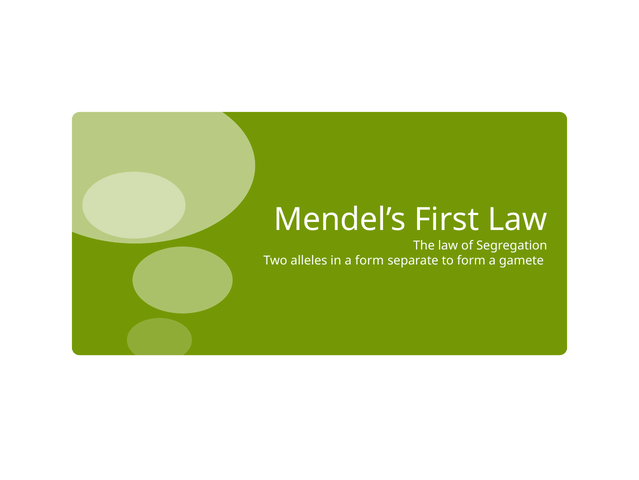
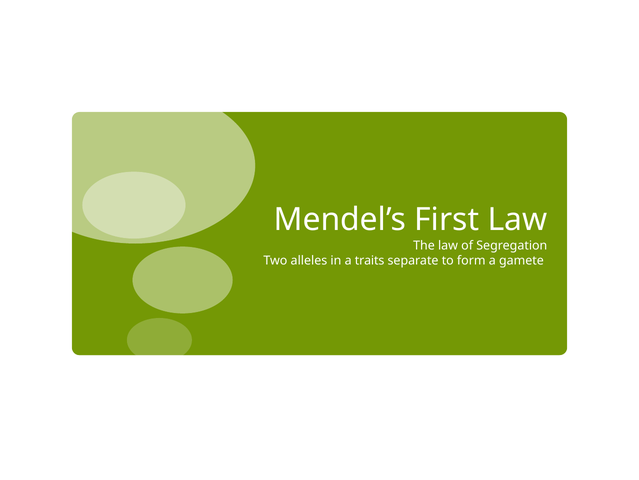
a form: form -> traits (370, 260)
